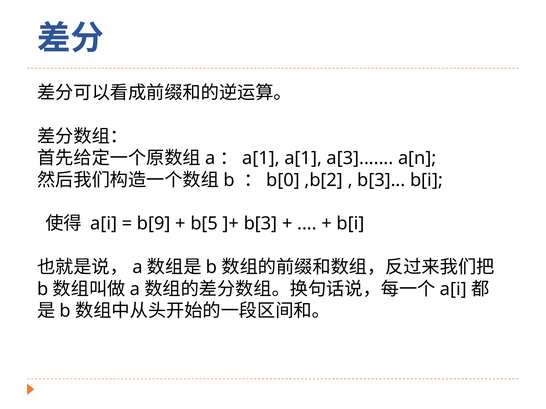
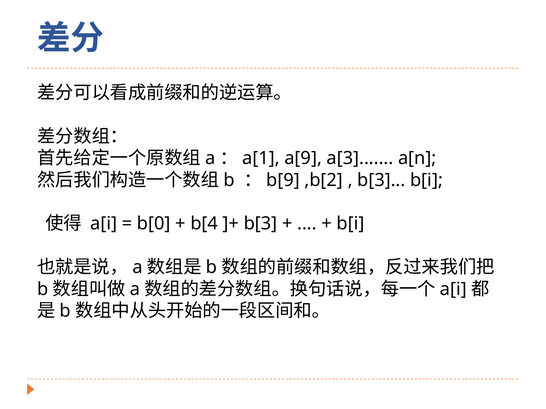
a[1: a[1 -> a[9 (303, 158)
b[0: b[0 -> b[9 (283, 180)
b[9: b[9 -> b[0 (154, 224)
b[5: b[5 -> b[4 (204, 224)
